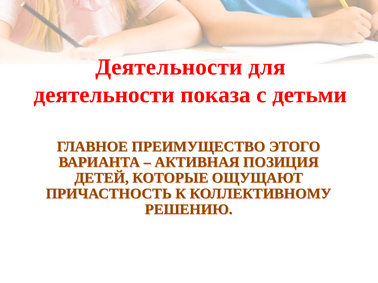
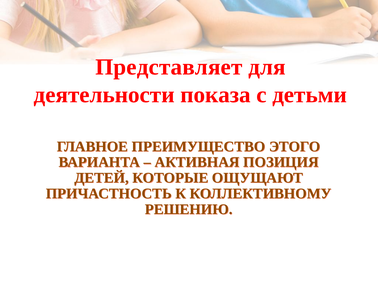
Деятельности: Деятельности -> Представляет (169, 67)
